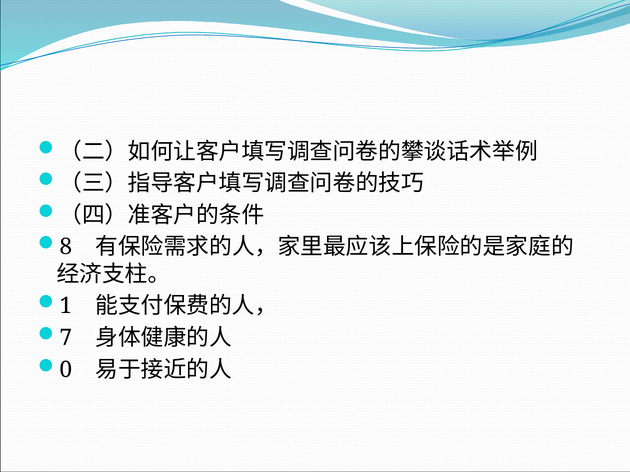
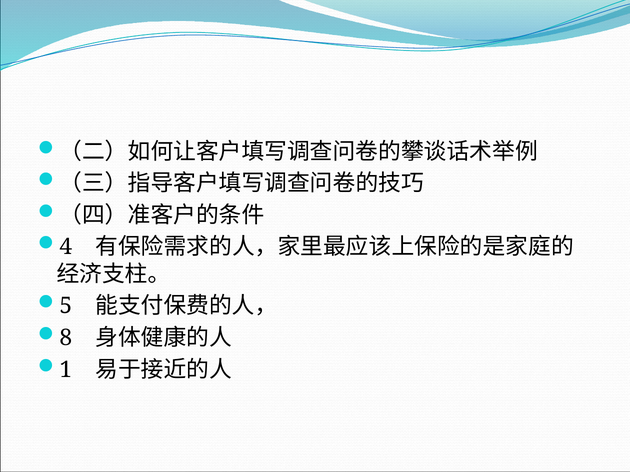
8: 8 -> 4 (66, 247)
1: 1 -> 5 (66, 306)
7: 7 -> 8 (66, 338)
0: 0 -> 1 (66, 370)
